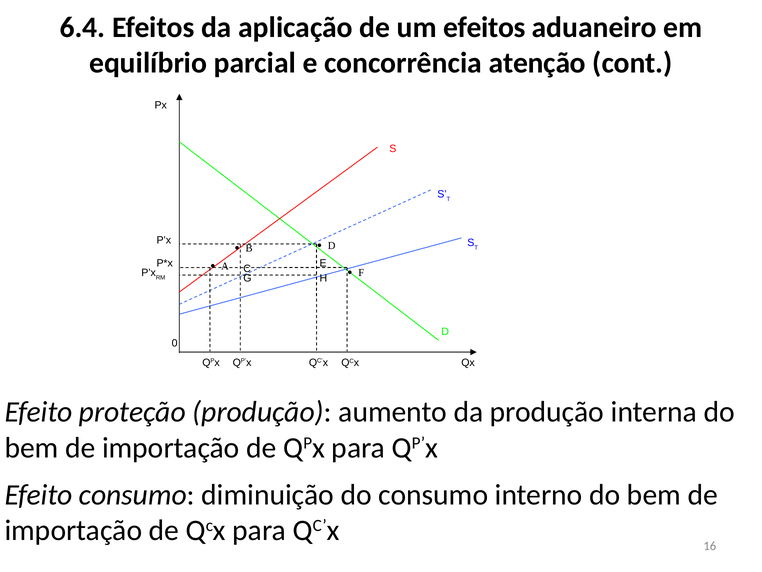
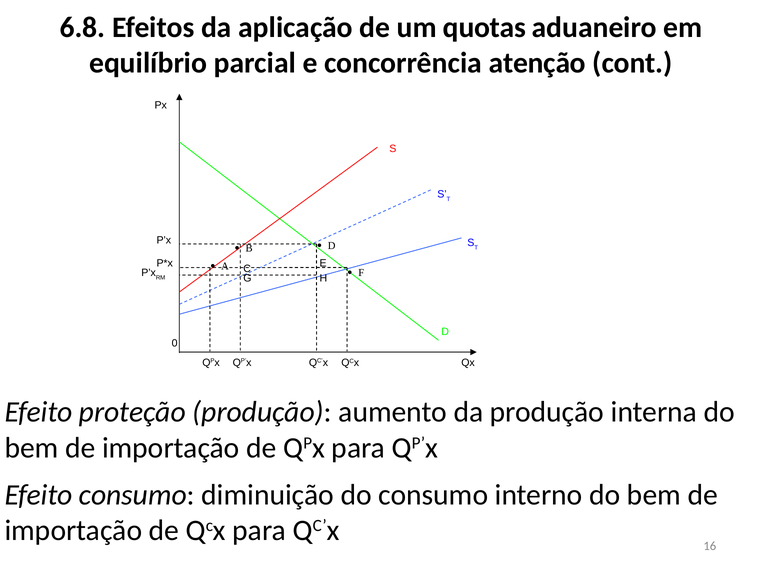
6.4: 6.4 -> 6.8 (82, 27)
um efeitos: efeitos -> quotas (484, 27)
